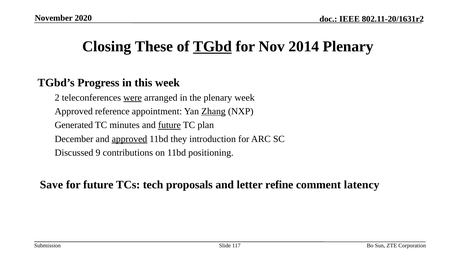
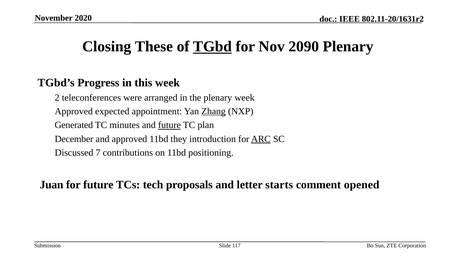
2014: 2014 -> 2090 (304, 47)
were underline: present -> none (133, 98)
reference: reference -> expected (112, 112)
approved underline: present -> none (129, 139)
ARC underline: none -> present (261, 139)
9: 9 -> 7 (98, 153)
Save: Save -> Juan (52, 185)
refine: refine -> starts (279, 185)
latency: latency -> opened (362, 185)
